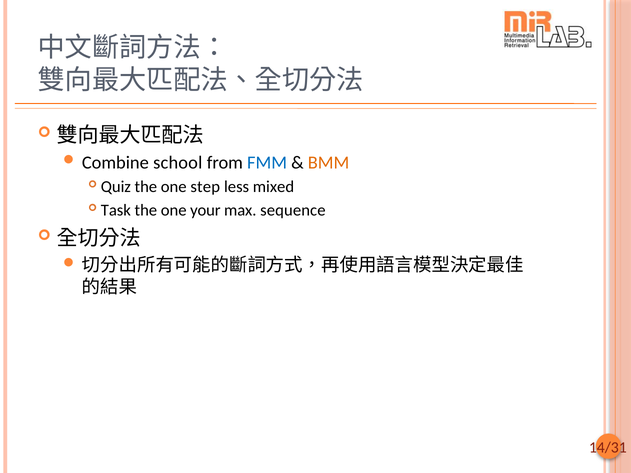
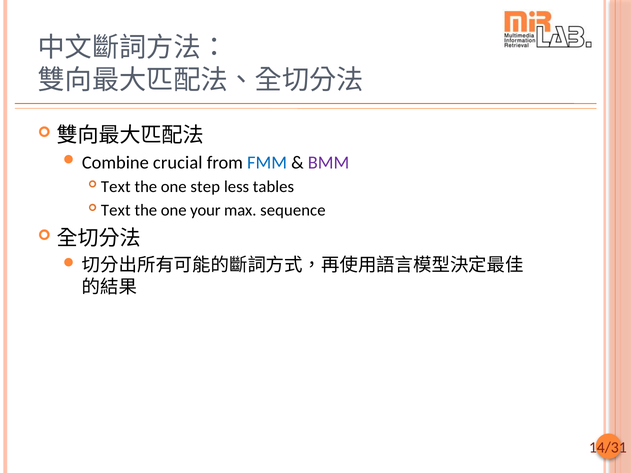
school: school -> crucial (178, 163)
BMM colour: orange -> purple (329, 163)
Quiz: Quiz -> Text (116, 187)
mixed: mixed -> tables (273, 187)
Task: Task -> Text (116, 210)
